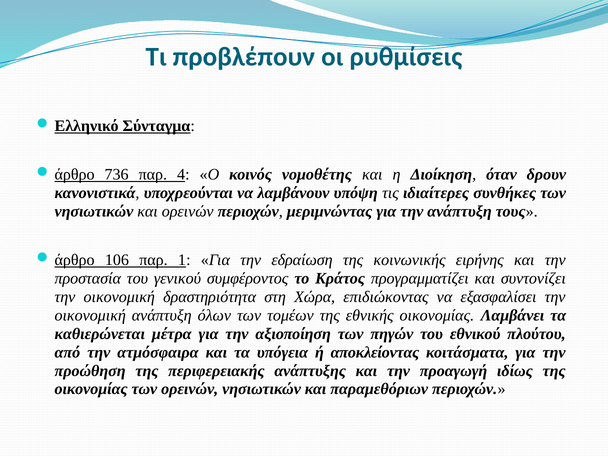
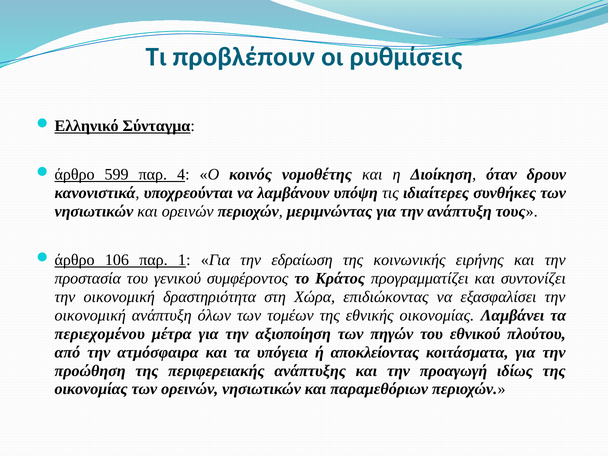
736: 736 -> 599 (117, 175)
καθιερώνεται: καθιερώνεται -> περιεχομένου (100, 334)
